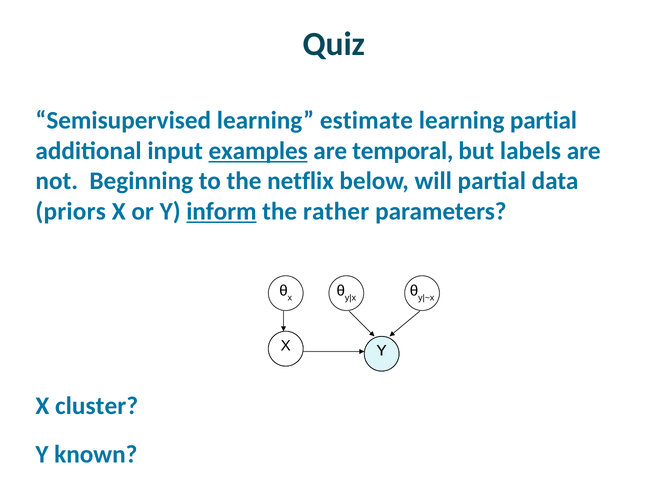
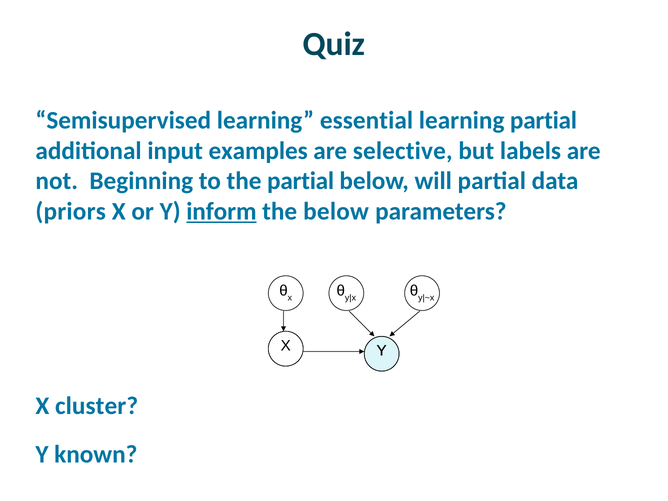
estimate: estimate -> essential (366, 120)
examples underline: present -> none (258, 151)
temporal: temporal -> selective (403, 151)
the netflix: netflix -> partial (301, 181)
the rather: rather -> below (336, 211)
